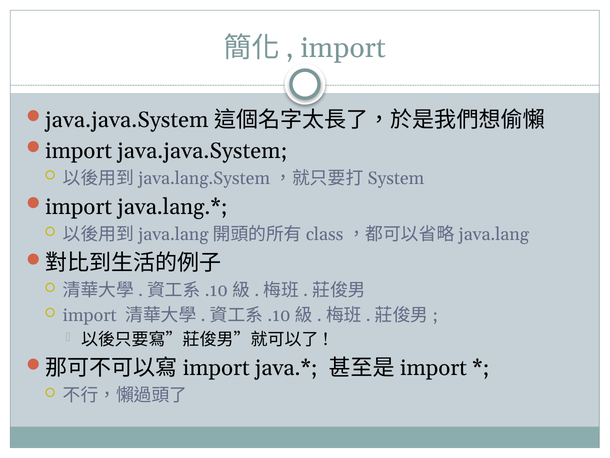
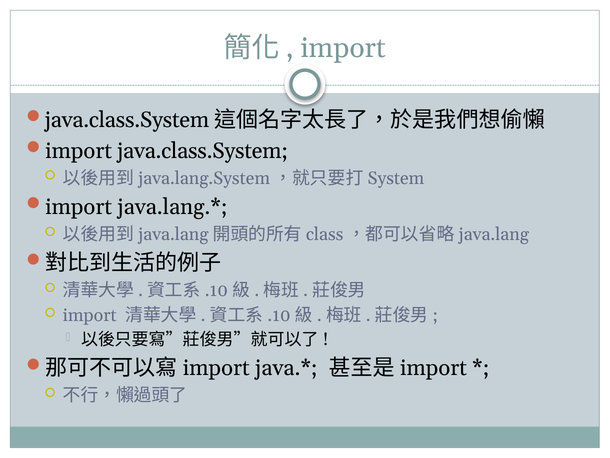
java.java.System: java.java.System -> java.class.System (127, 120)
import java.java.System: java.java.System -> java.class.System (203, 151)
